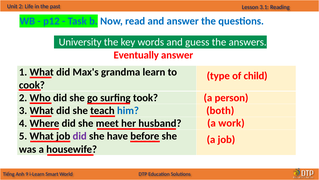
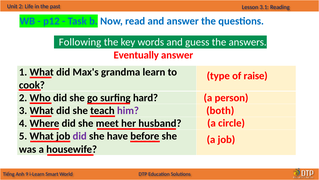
University: University -> Following (80, 42)
child: child -> raise (256, 76)
took: took -> hard (145, 97)
him colour: blue -> purple (128, 110)
work: work -> circle (231, 123)
